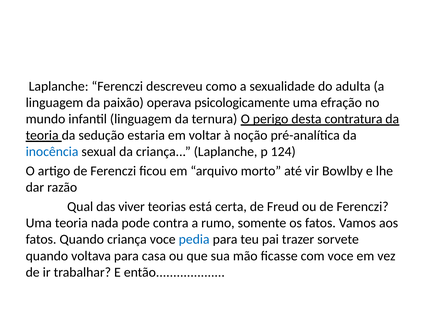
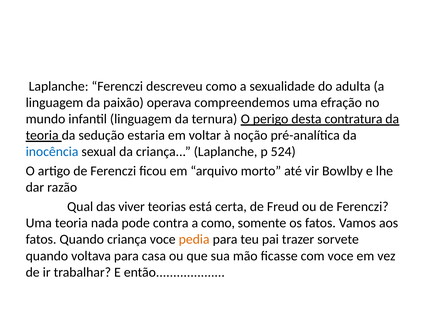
psicologicamente: psicologicamente -> compreendemos (242, 103)
124: 124 -> 524 (283, 152)
a rumo: rumo -> como (218, 223)
pedia colour: blue -> orange (194, 239)
